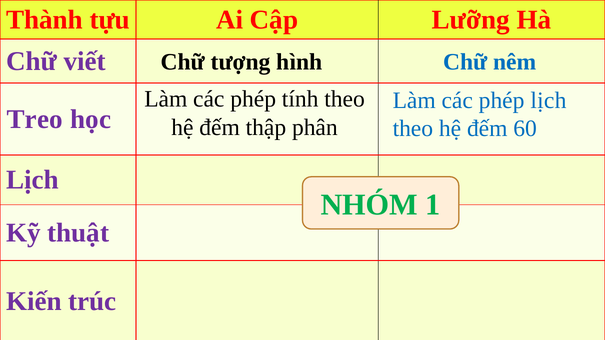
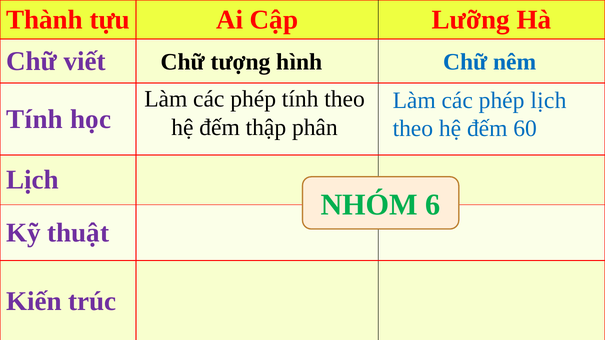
Treo: Treo -> Tính (35, 119)
1: 1 -> 6 (433, 205)
